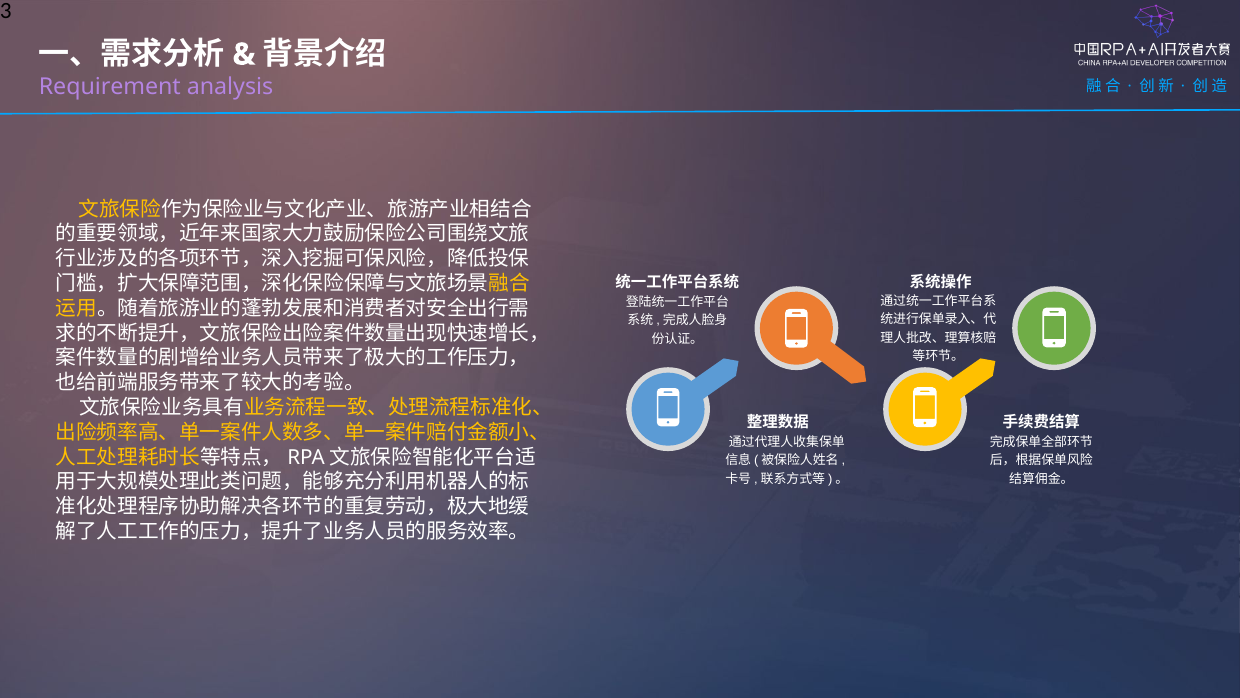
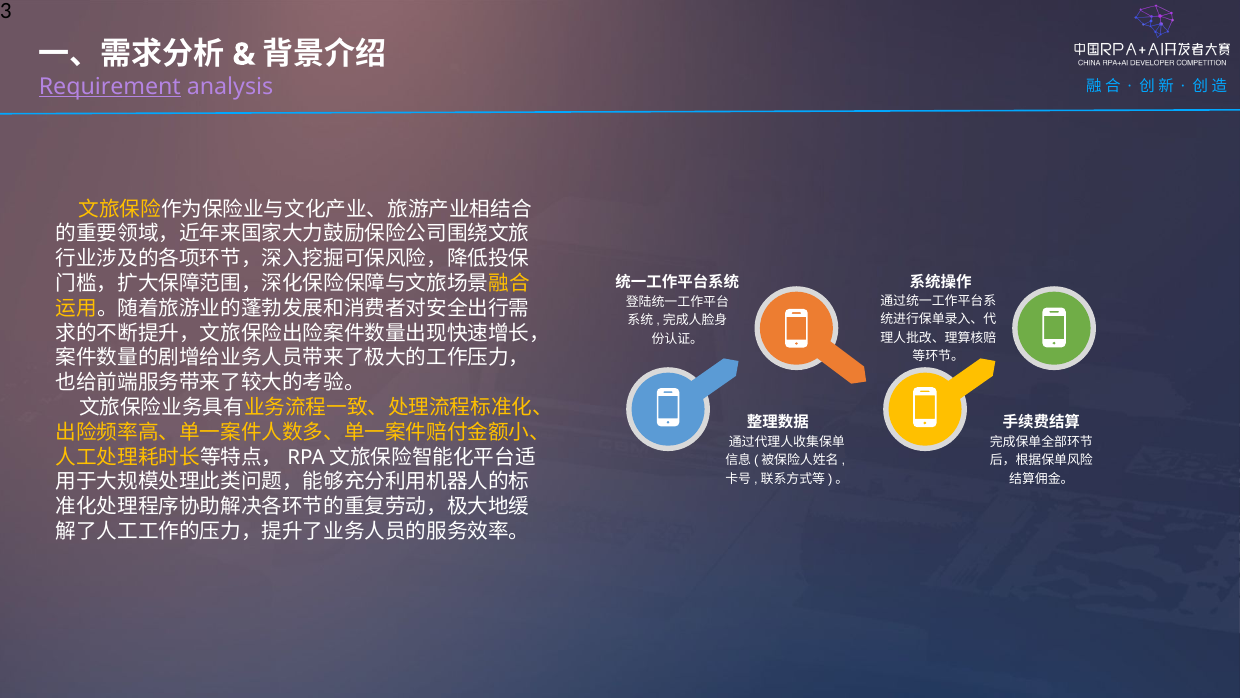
Requirement underline: none -> present (110, 86)
